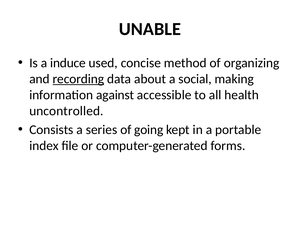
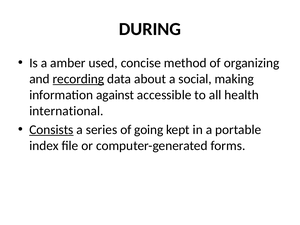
UNABLE: UNABLE -> DURING (150, 29)
induce: induce -> amber (68, 63)
uncontrolled: uncontrolled -> international (66, 111)
Consists underline: none -> present (51, 130)
